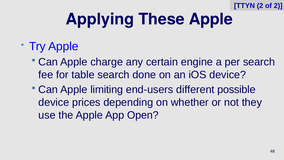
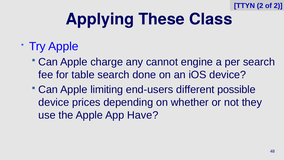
These Apple: Apple -> Class (211, 19)
certain: certain -> cannot (162, 62)
Open: Open -> Have (143, 115)
